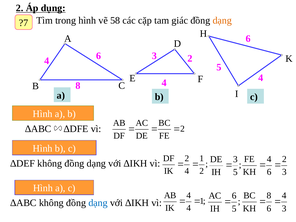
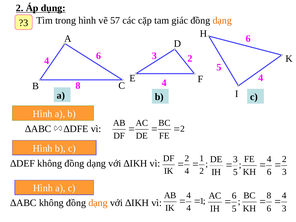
58: 58 -> 57 (115, 20)
?7: ?7 -> ?3 (24, 23)
dạng colour: blue -> orange (98, 203)
